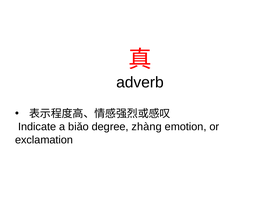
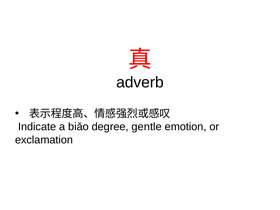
zhàng: zhàng -> gentle (147, 127)
